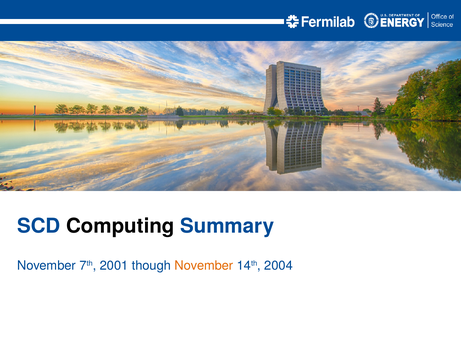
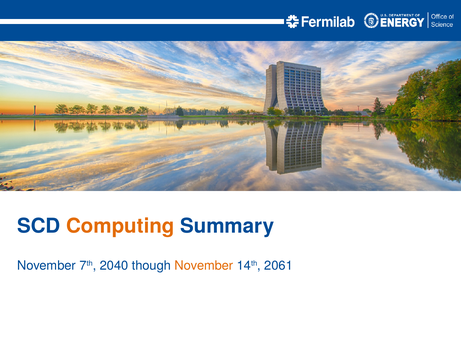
Computing colour: black -> orange (120, 226)
2001: 2001 -> 2040 (114, 265)
2004: 2004 -> 2061 (279, 265)
